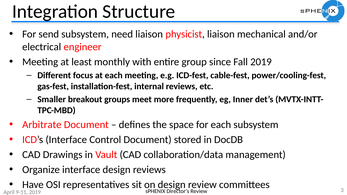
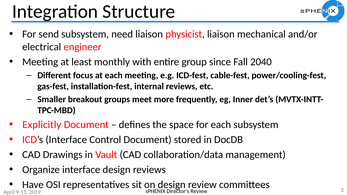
Fall 2019: 2019 -> 2040 (261, 62)
Arbitrate: Arbitrate -> Explicitly (42, 125)
